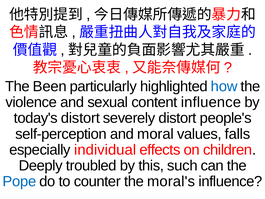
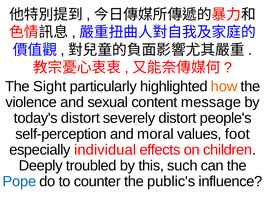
Been: Been -> Sight (50, 86)
how colour: blue -> orange (224, 86)
content influence: influence -> message (211, 102)
falls: falls -> foot (237, 134)
moral's: moral's -> public's (171, 181)
